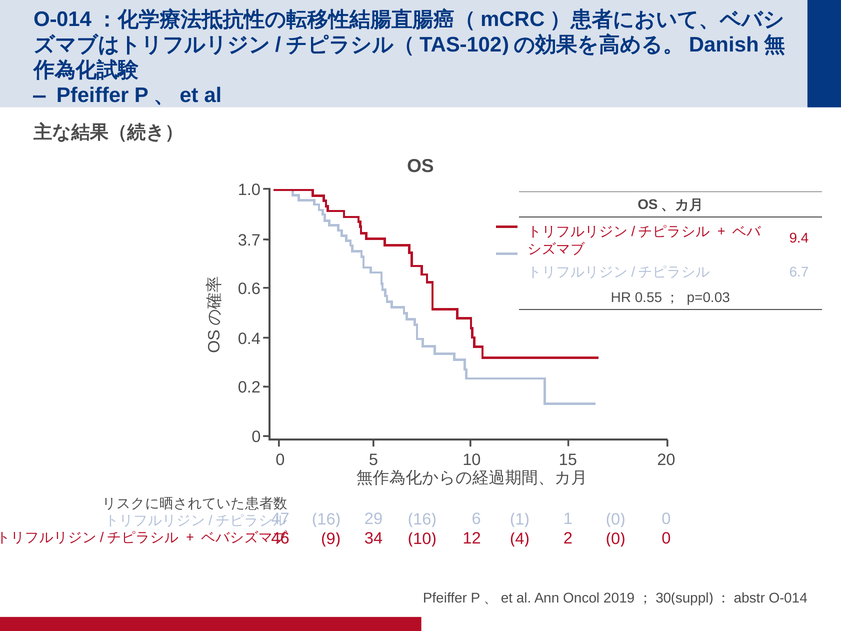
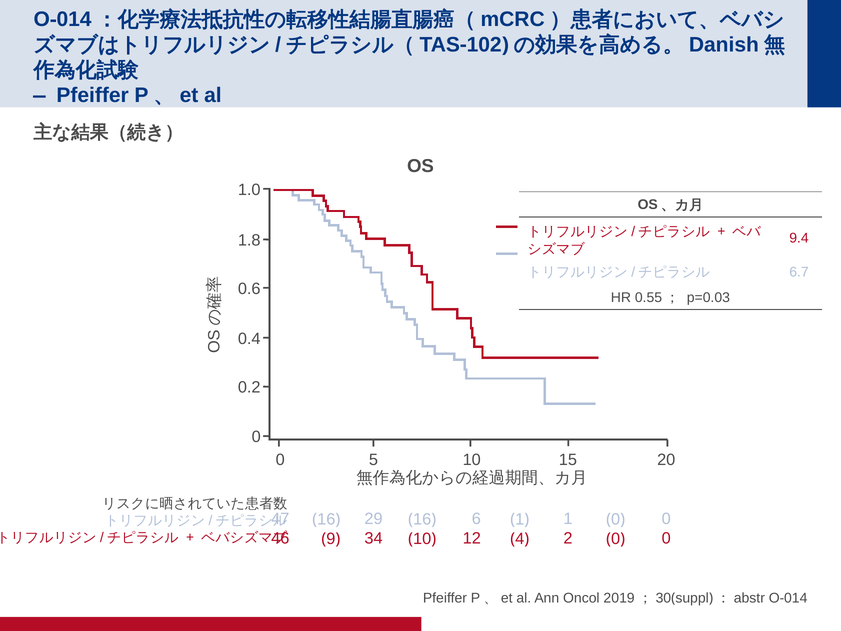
3.7: 3.7 -> 1.8 (249, 240)
